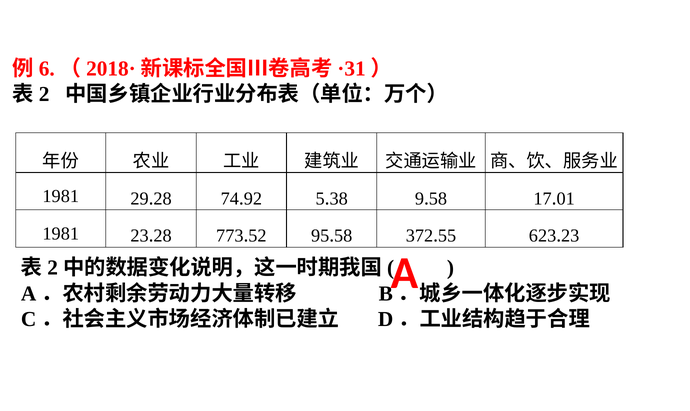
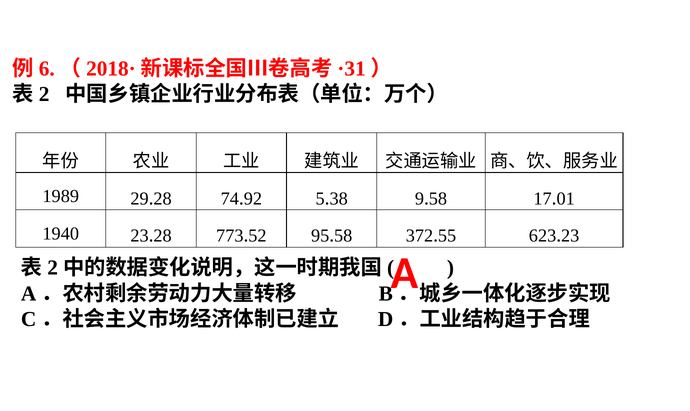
1981: 1981 -> 1989 (61, 196)
1981: 1981 -> 1940 (61, 234)
